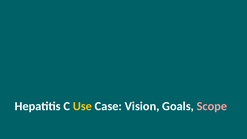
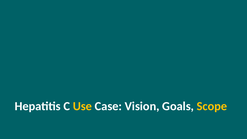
Scope colour: pink -> yellow (212, 106)
